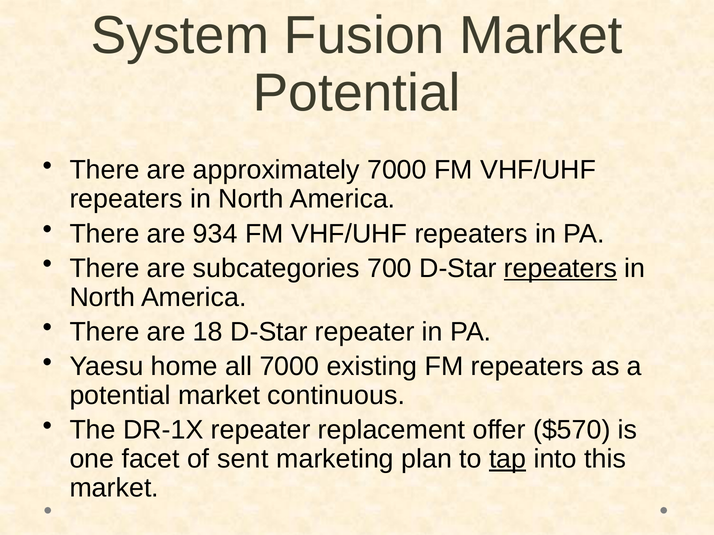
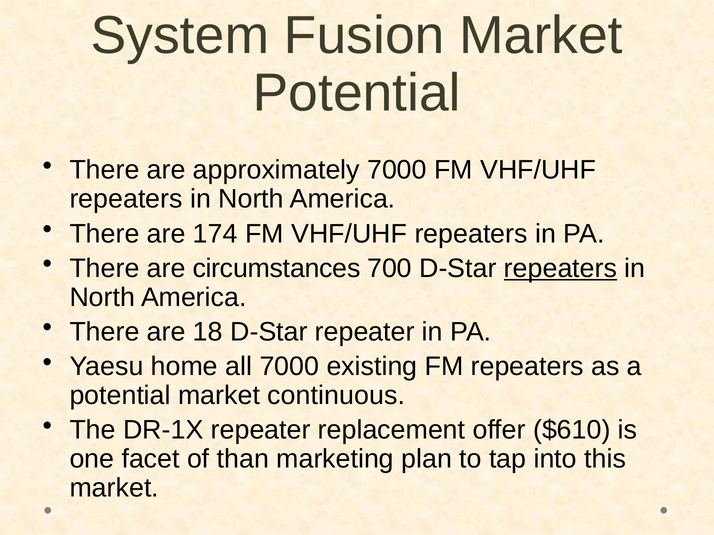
934: 934 -> 174 (215, 234)
subcategories: subcategories -> circumstances (277, 269)
$570: $570 -> $610 (572, 430)
sent: sent -> than (243, 459)
tap underline: present -> none (508, 459)
